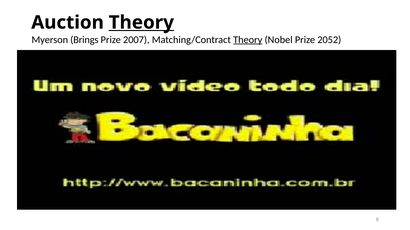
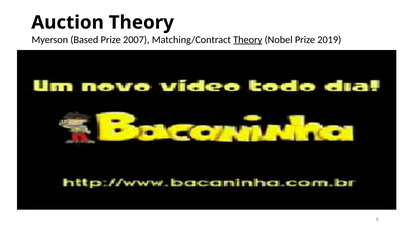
Theory underline: present -> none (141, 23)
Brings: Brings -> Based (84, 40)
2052: 2052 -> 2019 (329, 40)
